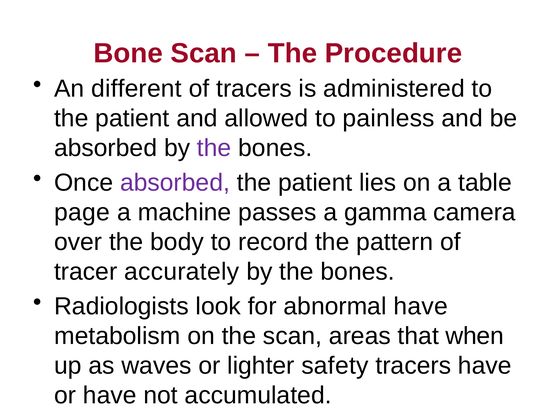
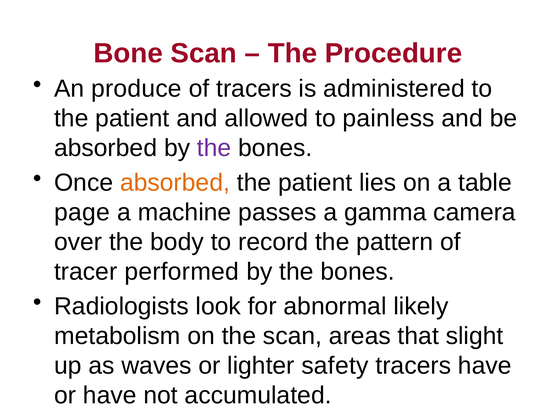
different: different -> produce (136, 89)
absorbed colour: purple -> orange (175, 183)
accurately: accurately -> performed (182, 272)
abnormal have: have -> likely (421, 306)
when: when -> slight (475, 336)
